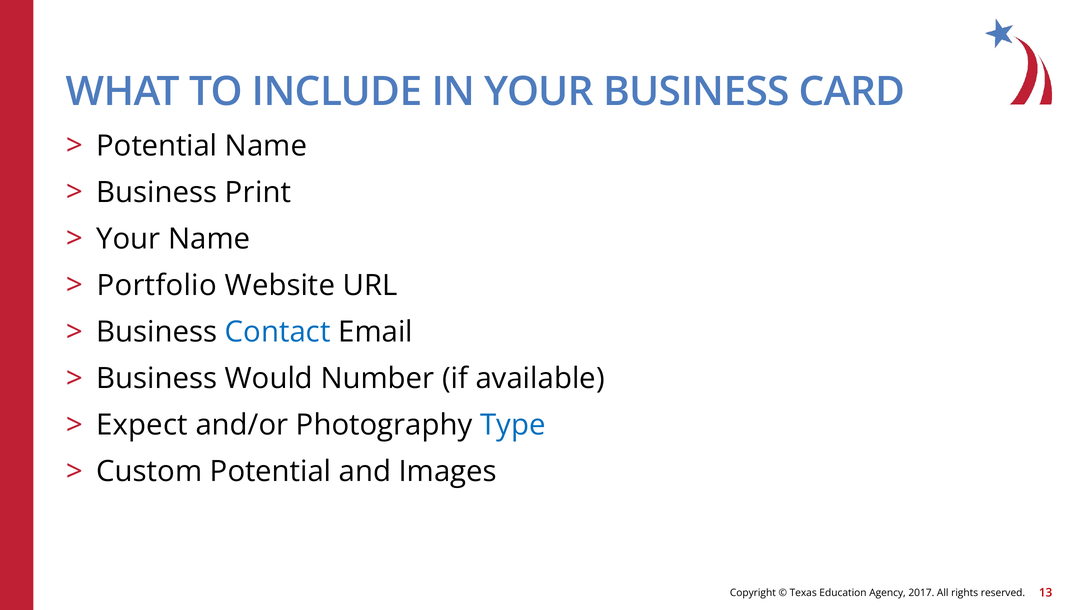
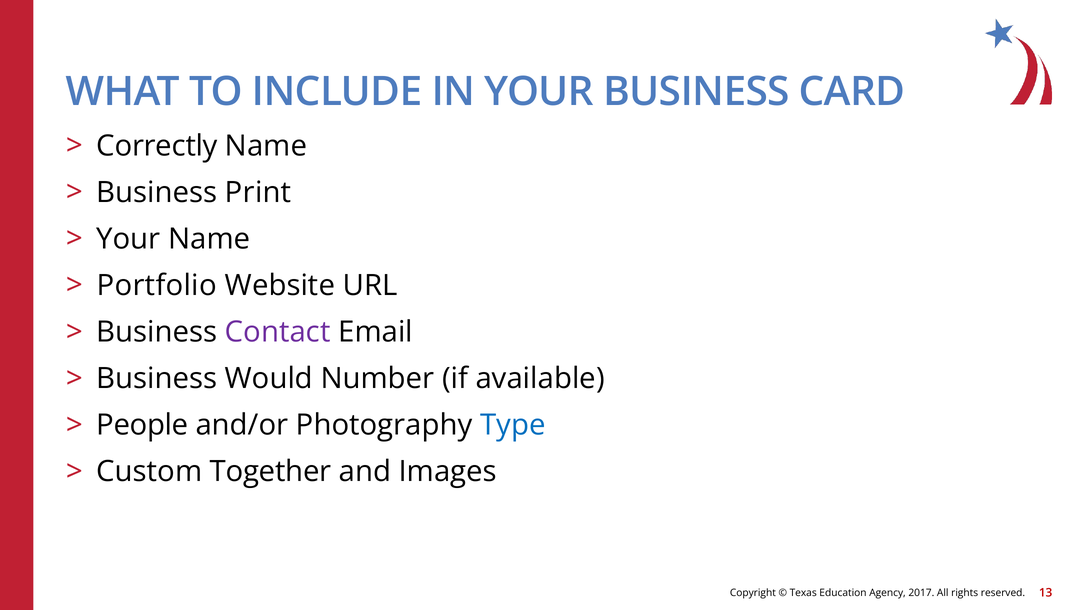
Potential: Potential -> Correctly (157, 146)
Contact colour: blue -> purple (278, 332)
Expect: Expect -> People (142, 425)
Custom Potential: Potential -> Together (271, 472)
